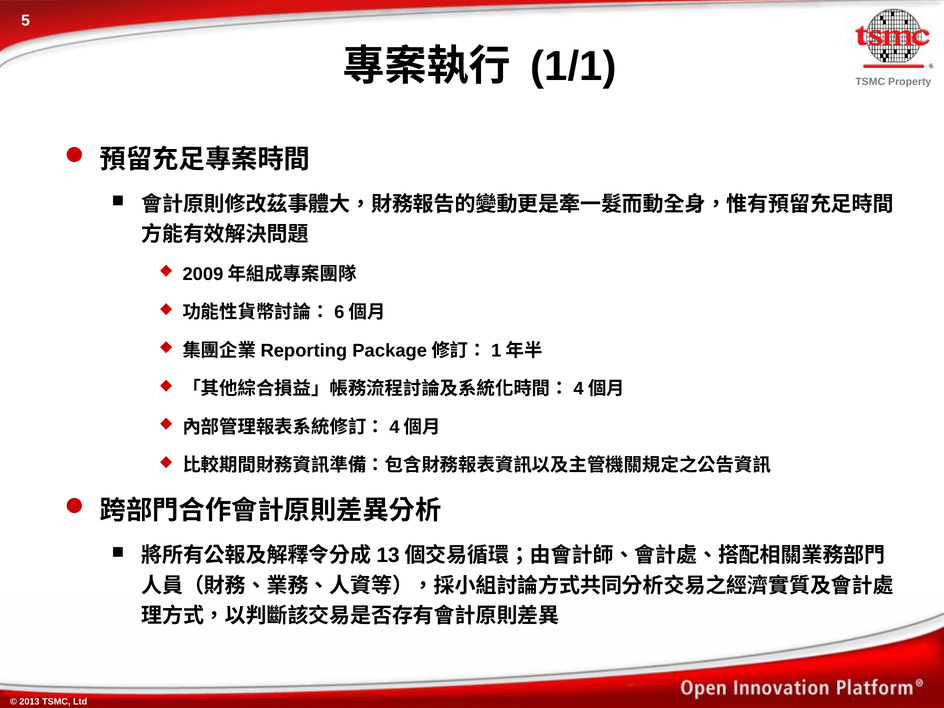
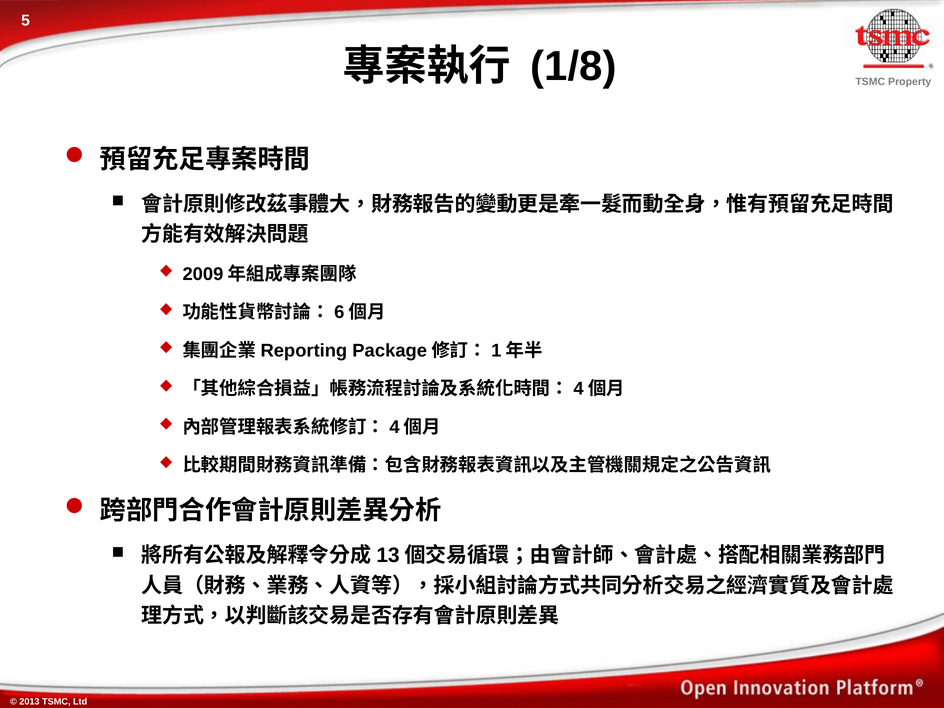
1/1: 1/1 -> 1/8 (574, 67)
